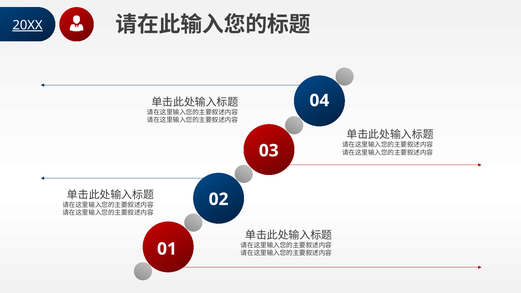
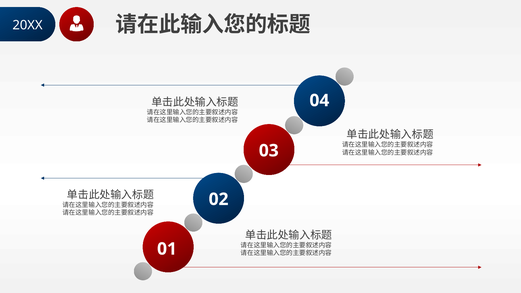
20XX underline: present -> none (28, 25)
